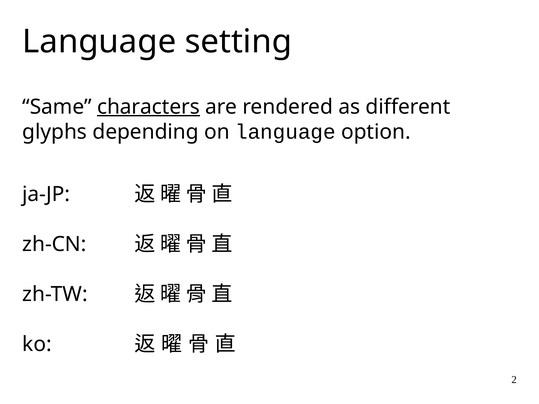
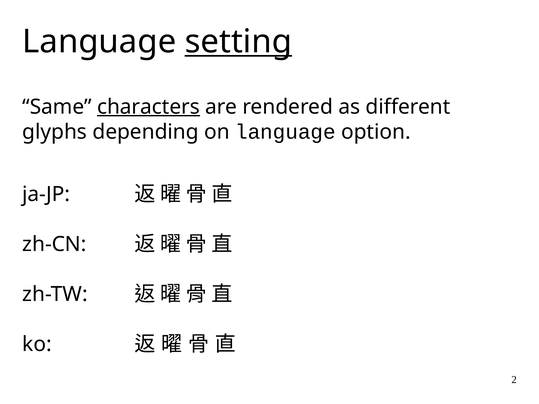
setting underline: none -> present (238, 42)
